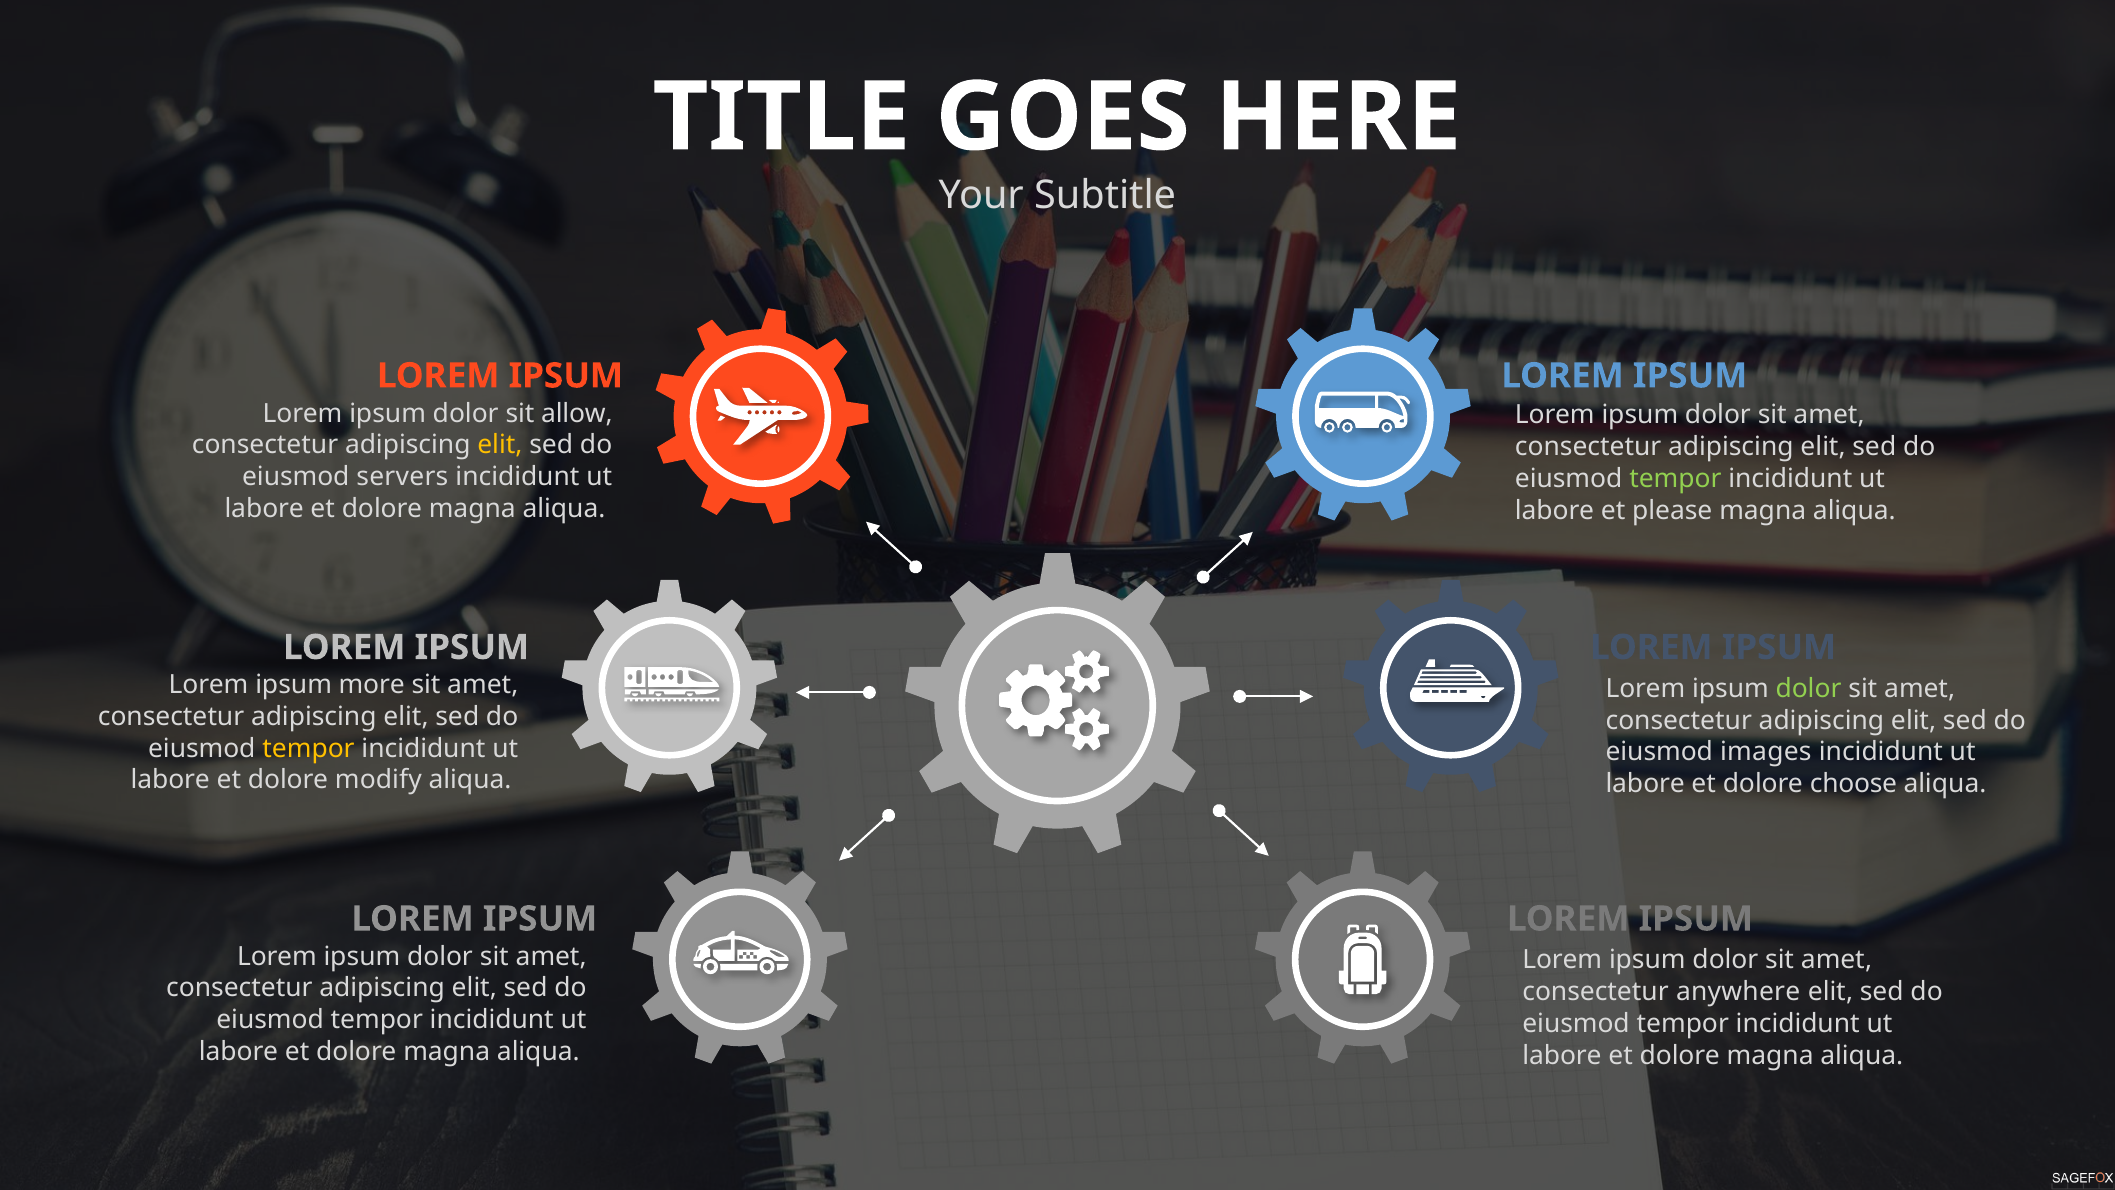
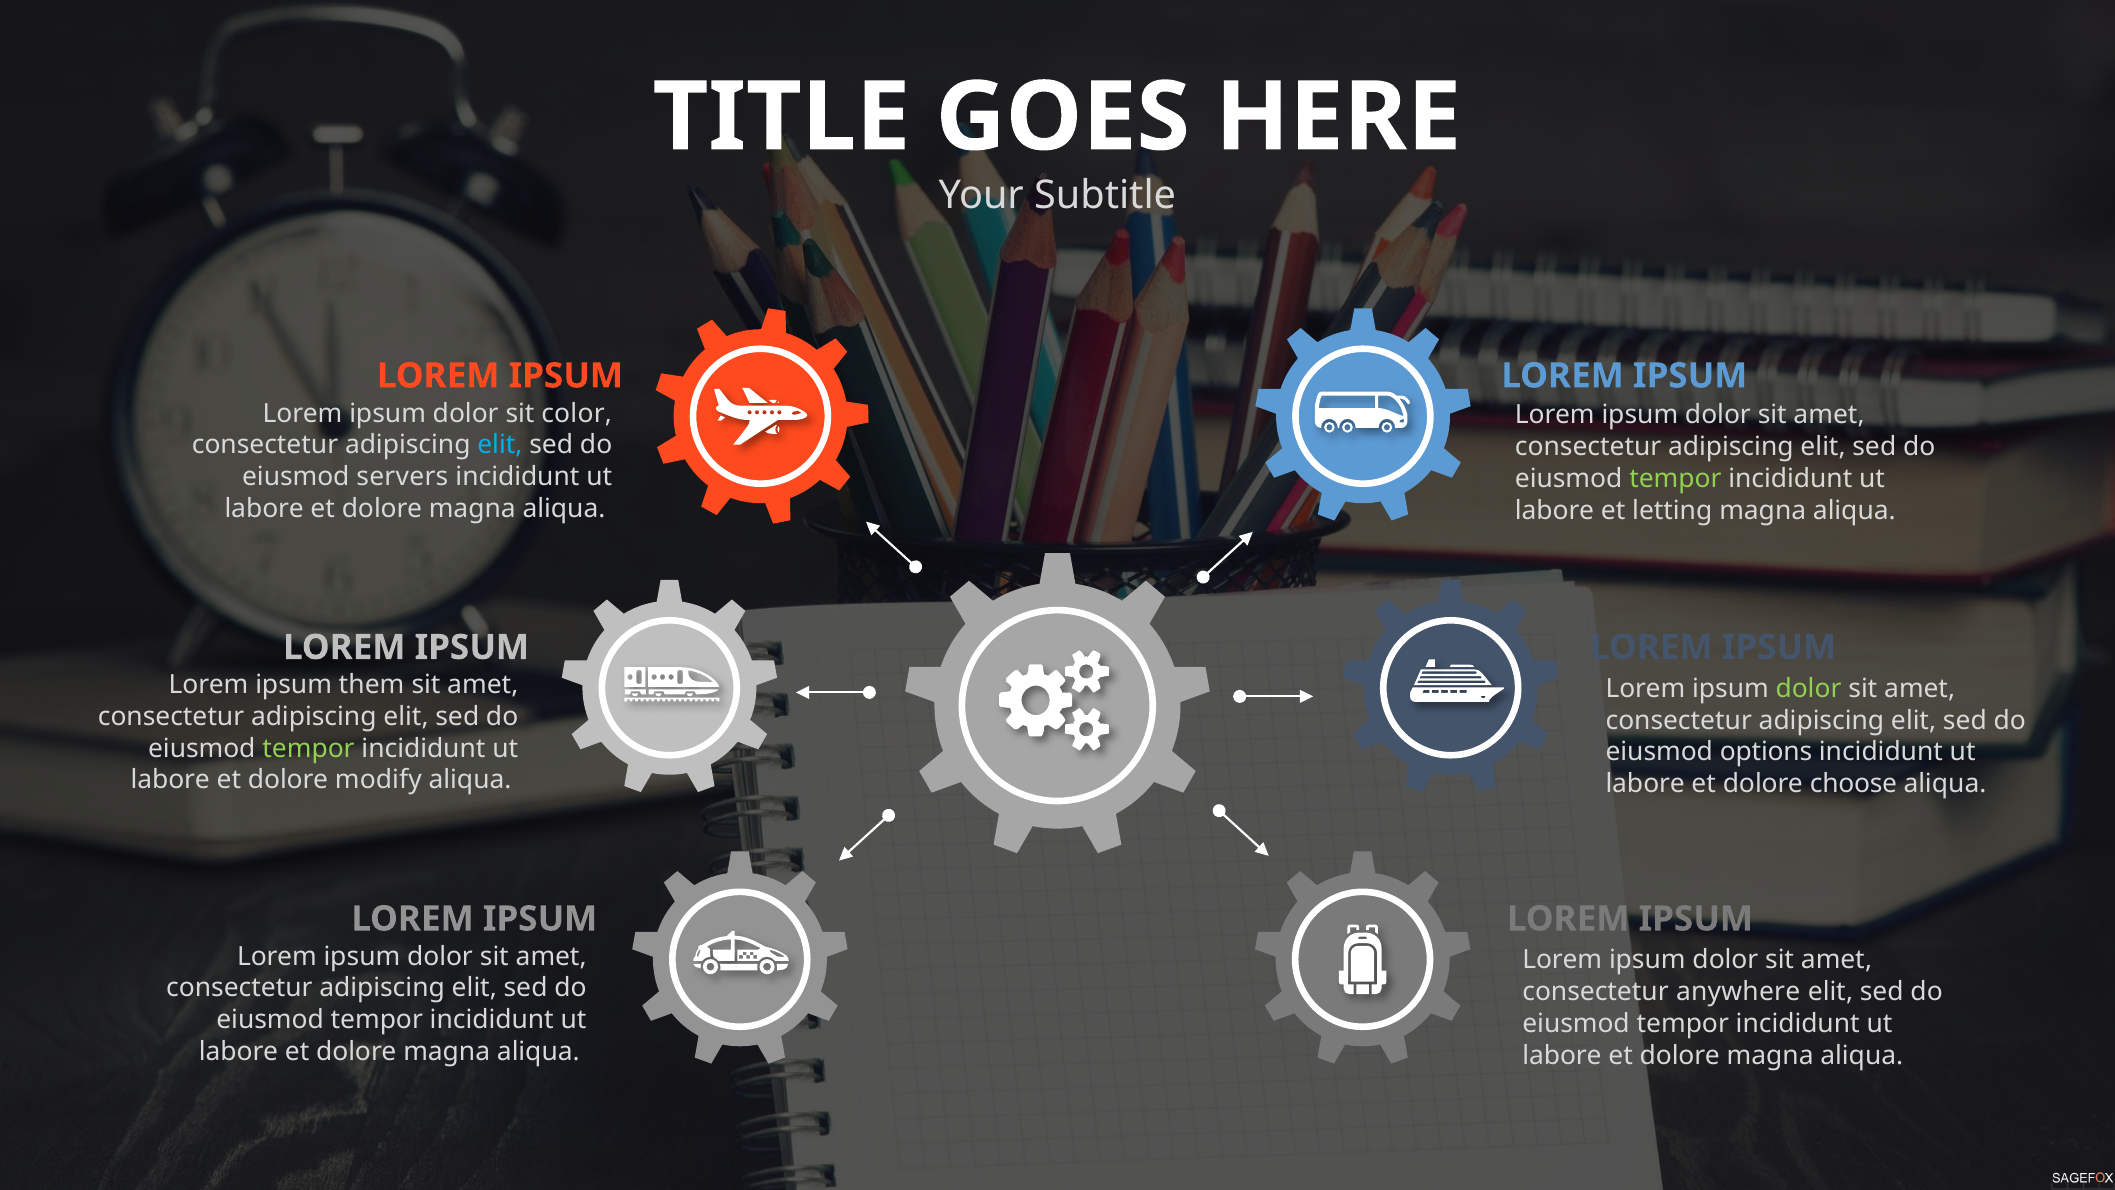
allow: allow -> color (577, 413)
elit colour: yellow -> light blue (500, 445)
please: please -> letting (1672, 510)
more: more -> them (372, 685)
tempor colour: yellow -> light green (309, 748)
images: images -> options (1766, 752)
